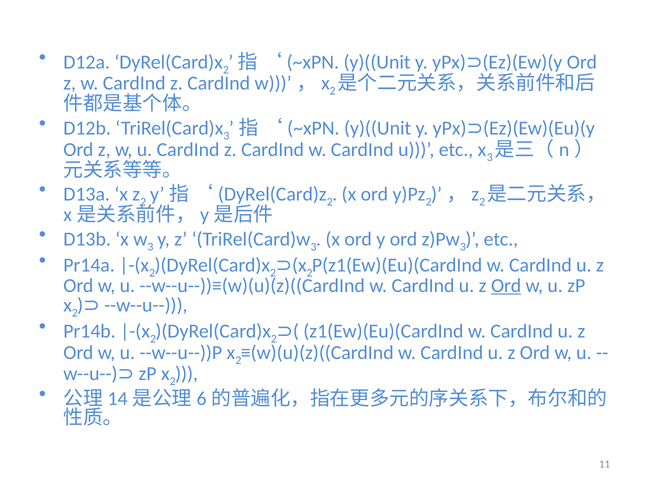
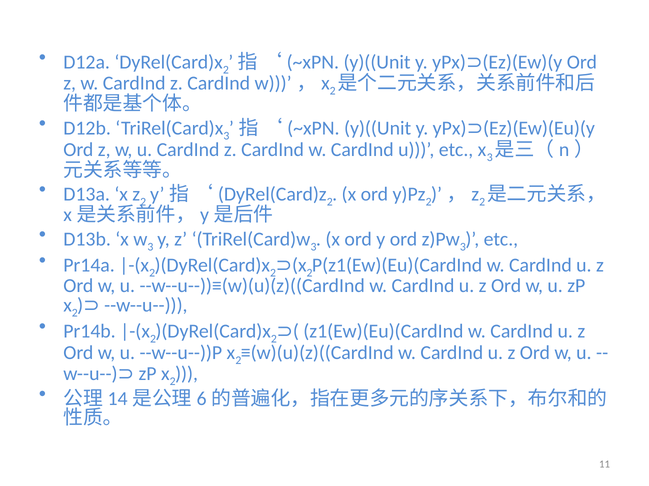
Ord underline: present -> none (506, 286)
